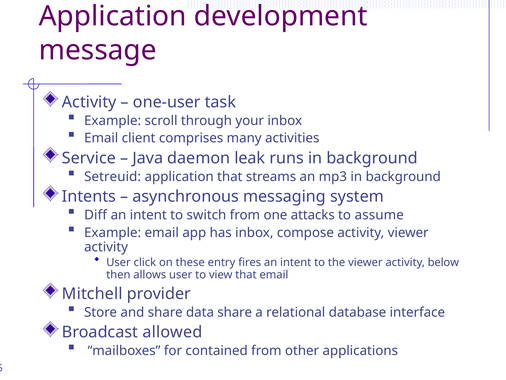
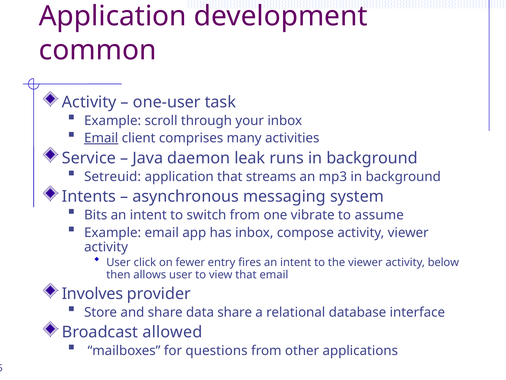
message: message -> common (98, 50)
Email underline: none -> present (101, 138)
Diff: Diff -> Bits (96, 215)
attacks: attacks -> vibrate (313, 215)
these: these -> fewer (190, 262)
Mitchell: Mitchell -> Involves (92, 293)
contained: contained -> questions (217, 350)
